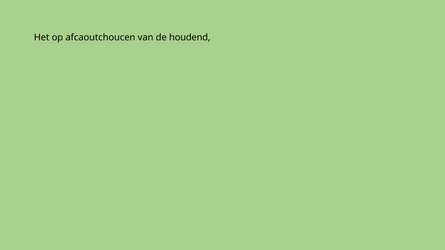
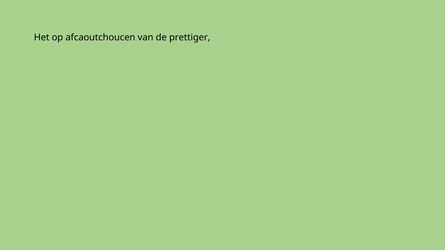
houdend: houdend -> prettiger (190, 37)
